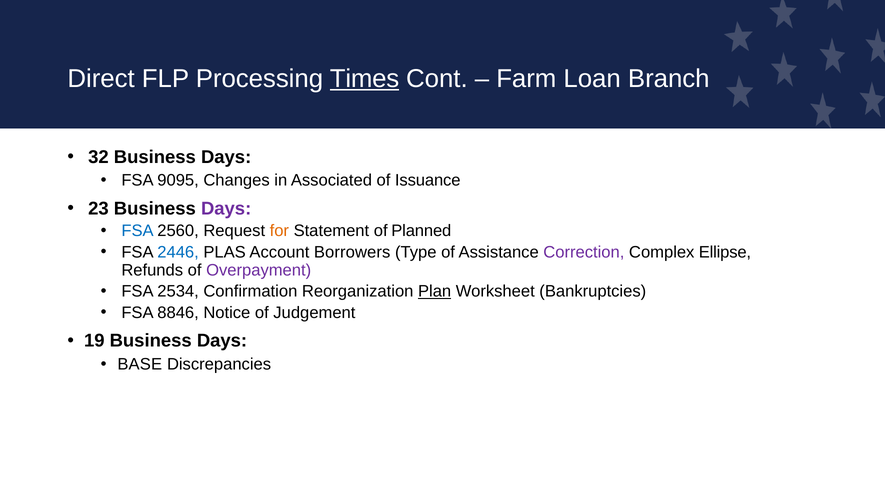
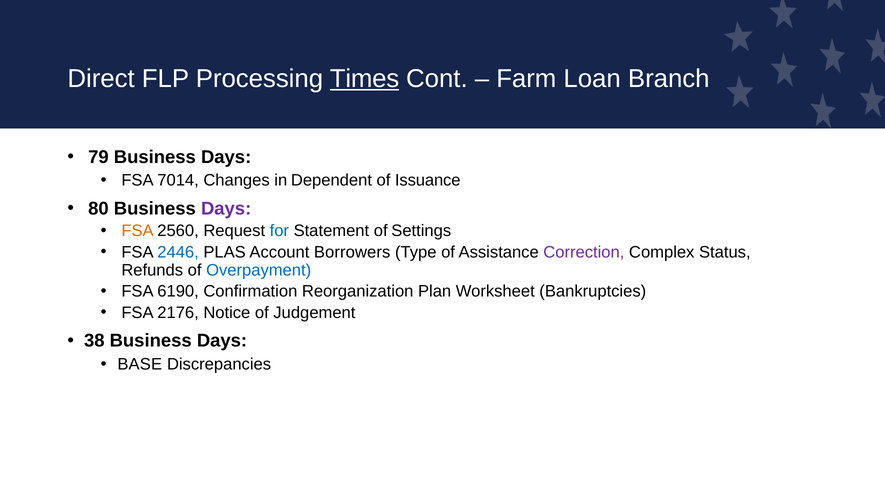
32: 32 -> 79 (98, 157)
9095: 9095 -> 7014 (178, 180)
Associated: Associated -> Dependent (331, 180)
23: 23 -> 80 (98, 209)
FSA colour: blue -> orange (138, 231)
for colour: orange -> blue (279, 231)
Planned: Planned -> Settings (421, 231)
Ellipse: Ellipse -> Status (725, 252)
Overpayment colour: purple -> blue (259, 270)
2534: 2534 -> 6190 (178, 291)
Plan underline: present -> none (435, 291)
8846: 8846 -> 2176 (178, 312)
19: 19 -> 38 (94, 341)
